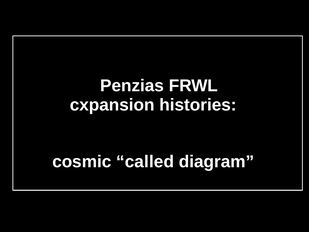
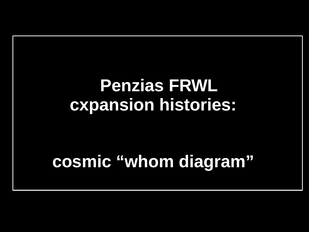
called: called -> whom (145, 162)
